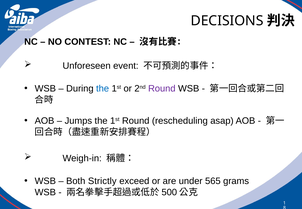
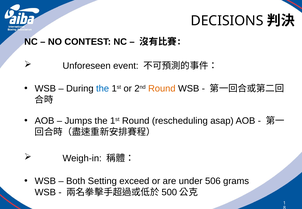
Round colour: purple -> orange (162, 89)
Strictly: Strictly -> Setting (102, 181)
565: 565 -> 506 (213, 181)
